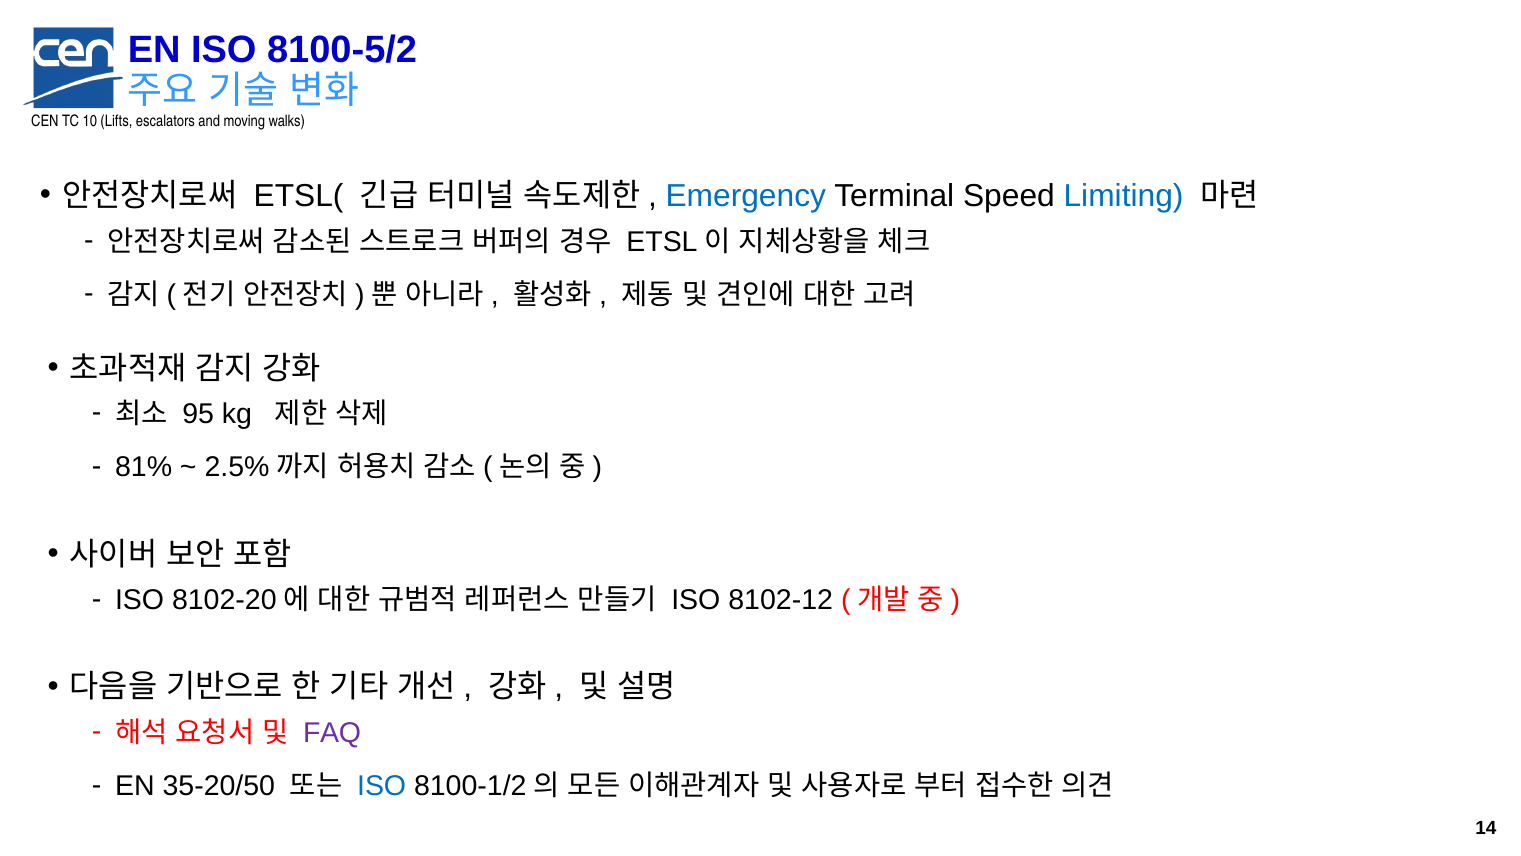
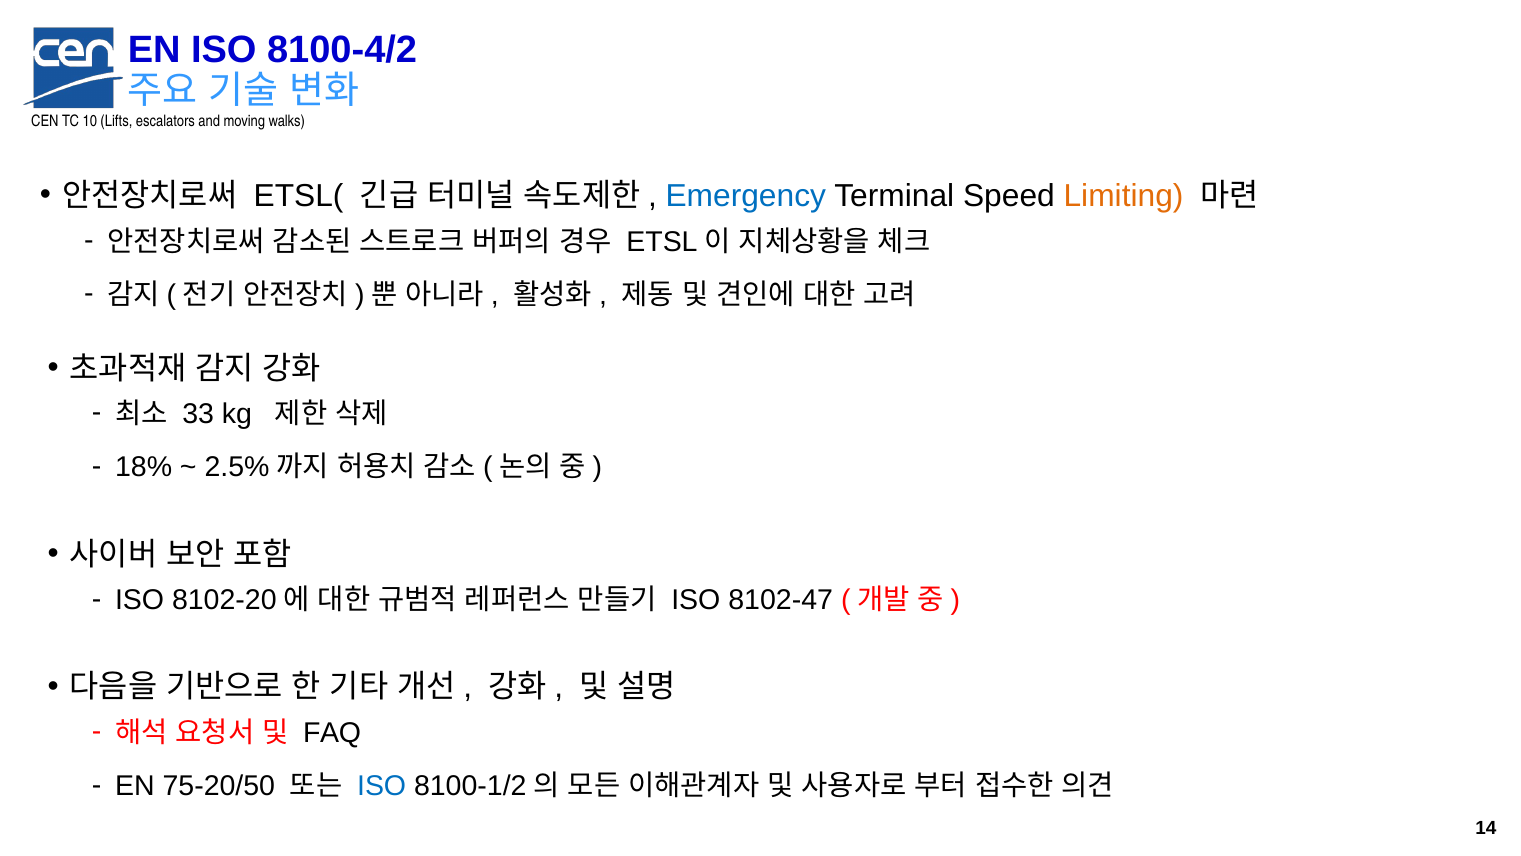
8100-5/2: 8100-5/2 -> 8100-4/2 (342, 49)
Limiting colour: blue -> orange (1124, 196)
95: 95 -> 33 (198, 414)
81%: 81% -> 18% (144, 467)
8102-12: 8102-12 -> 8102-47 (781, 600)
FAQ colour: purple -> black (332, 733)
35-20/50: 35-20/50 -> 75-20/50 (219, 786)
